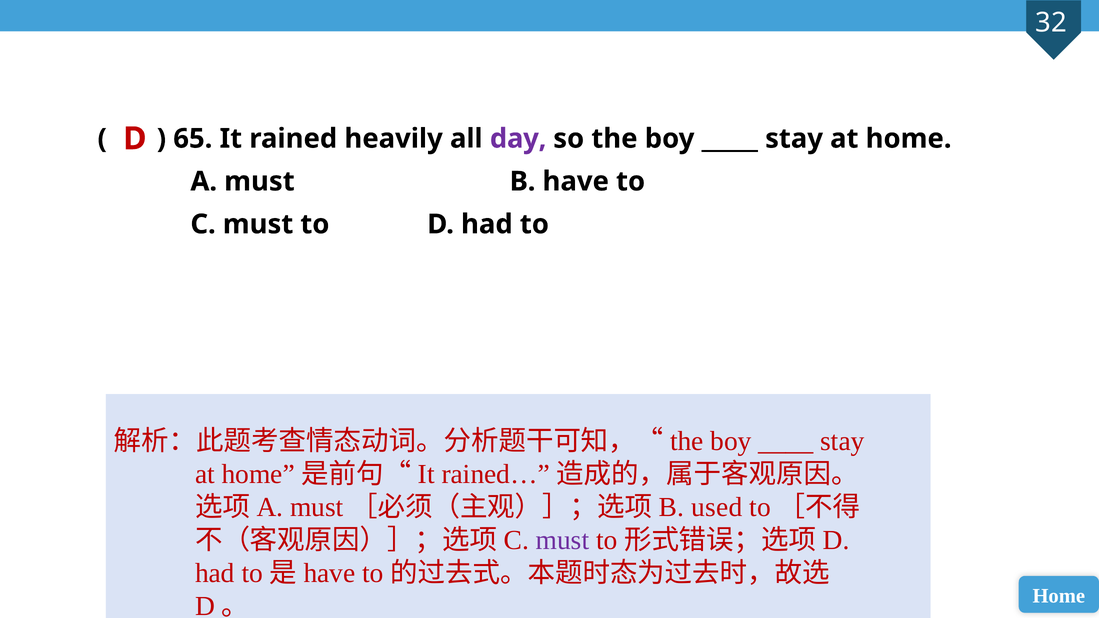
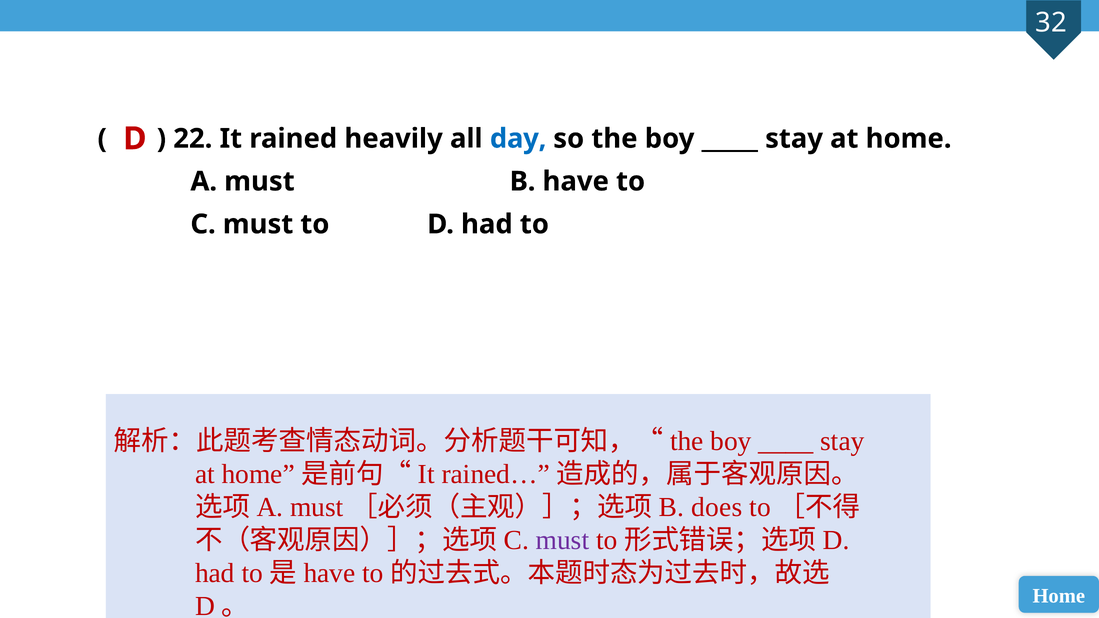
65: 65 -> 22 (193, 139)
day colour: purple -> blue (518, 139)
used: used -> does (717, 507)
